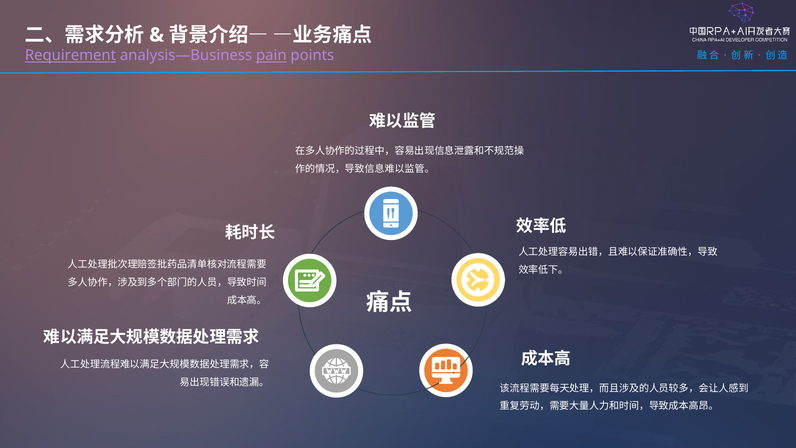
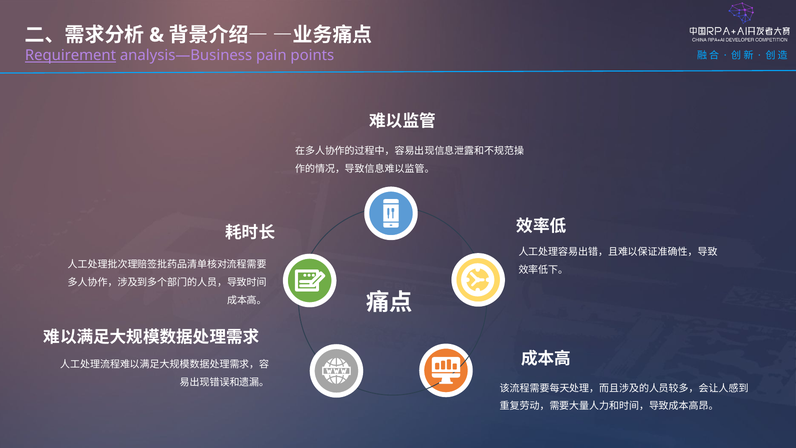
pain underline: present -> none (271, 55)
